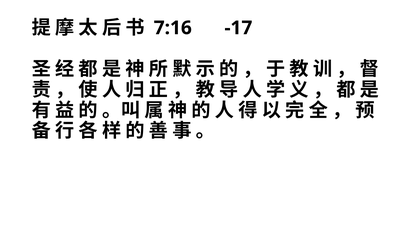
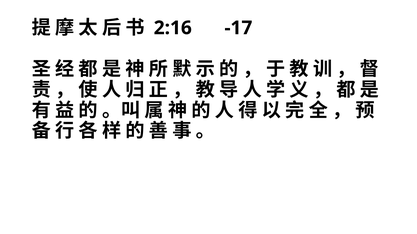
7:16: 7:16 -> 2:16 (173, 28)
